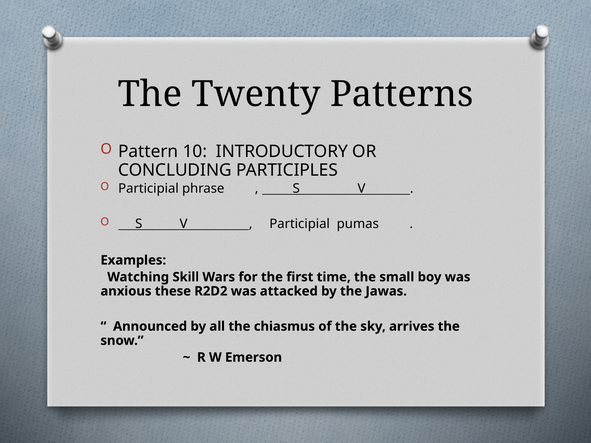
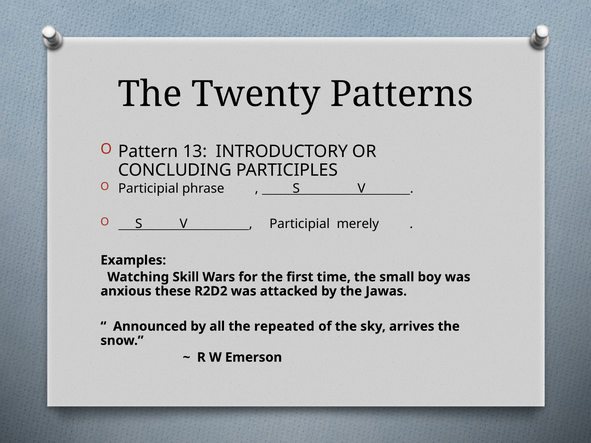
10: 10 -> 13 (195, 151)
pumas: pumas -> merely (358, 224)
chiasmus: chiasmus -> repeated (284, 327)
